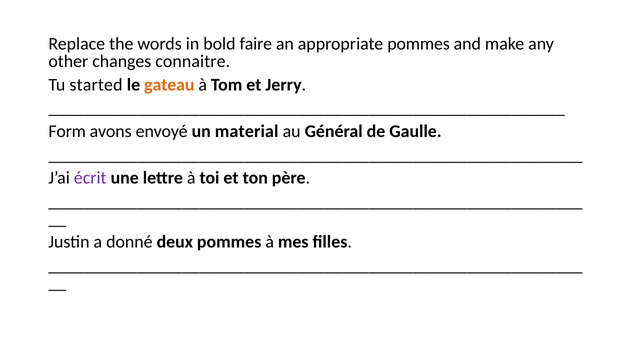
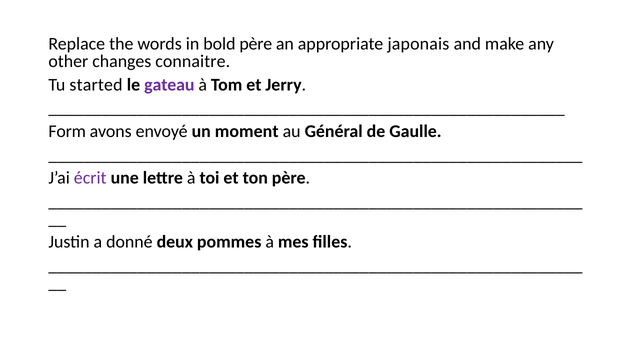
bold faire: faire -> père (256, 44)
appropriate pommes: pommes -> japonais (418, 44)
gateau colour: orange -> purple (169, 85)
material: material -> moment (247, 131)
